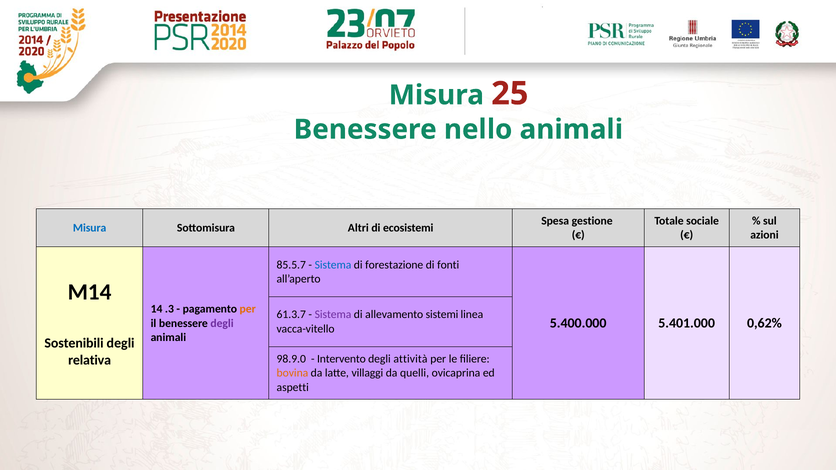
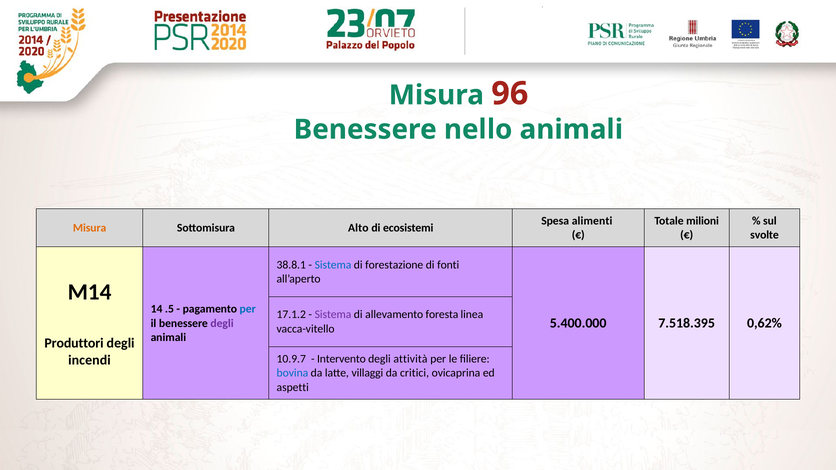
25: 25 -> 96 (510, 94)
gestione: gestione -> alimenti (592, 221)
sociale: sociale -> milioni (703, 221)
Misura colour: blue -> orange (90, 228)
Altri: Altri -> Alto (358, 228)
azioni: azioni -> svolte (764, 235)
85.5.7: 85.5.7 -> 38.8.1 (291, 265)
.3: .3 -> .5 (169, 309)
per colour: orange -> blue (248, 309)
61.3.7: 61.3.7 -> 17.1.2 (291, 315)
sistemi: sistemi -> foresta (442, 315)
5.401.000: 5.401.000 -> 7.518.395 (687, 323)
Sostenibili: Sostenibili -> Produttori (74, 343)
98.9.0: 98.9.0 -> 10.9.7 (291, 359)
relativa: relativa -> incendi (89, 360)
bovina colour: orange -> blue (292, 373)
quelli: quelli -> critici (415, 373)
